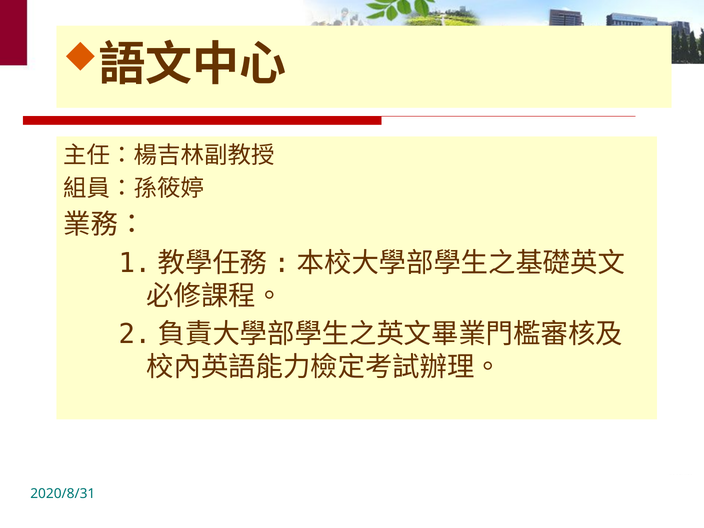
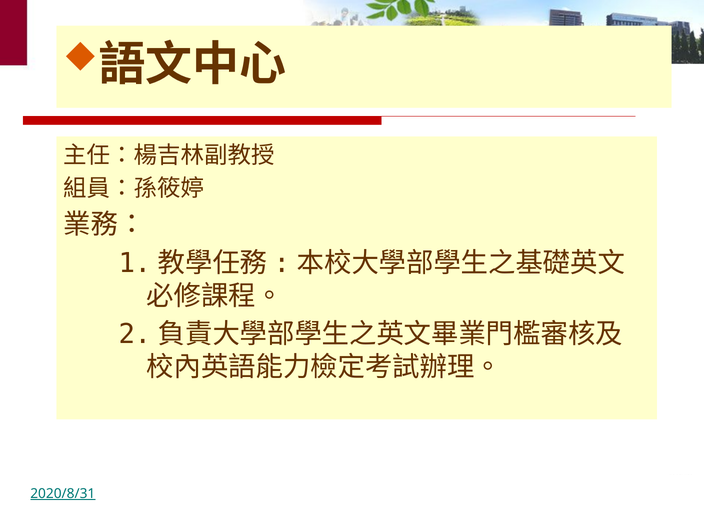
2020/8/31 underline: none -> present (63, 494)
